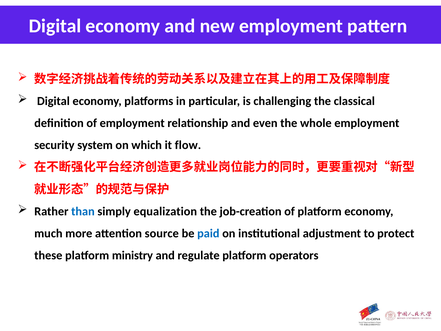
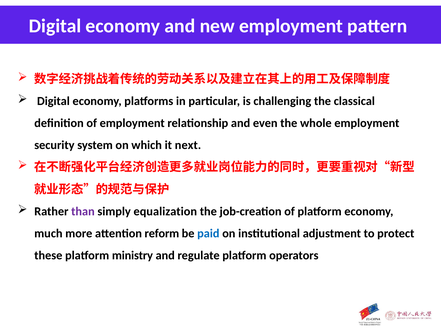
flow: flow -> next (188, 145)
than colour: blue -> purple (83, 211)
source: source -> reform (162, 233)
